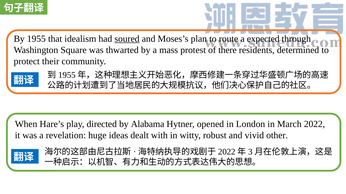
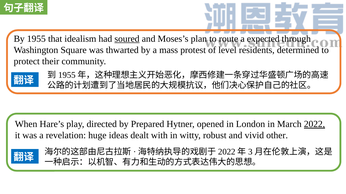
there: there -> level (227, 50)
Alabama: Alabama -> Prepared (148, 125)
2022 underline: none -> present (314, 125)
